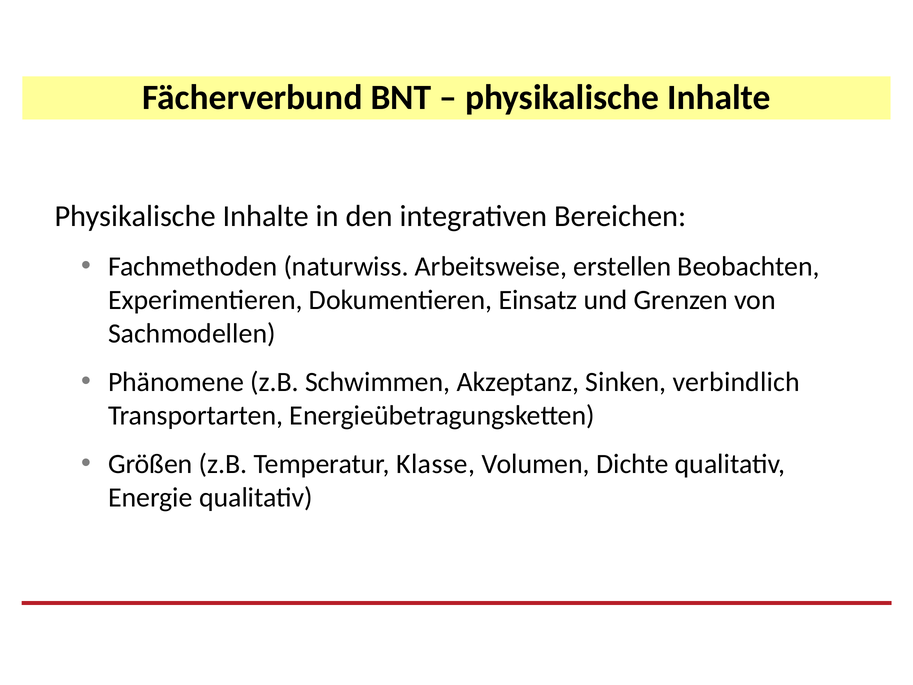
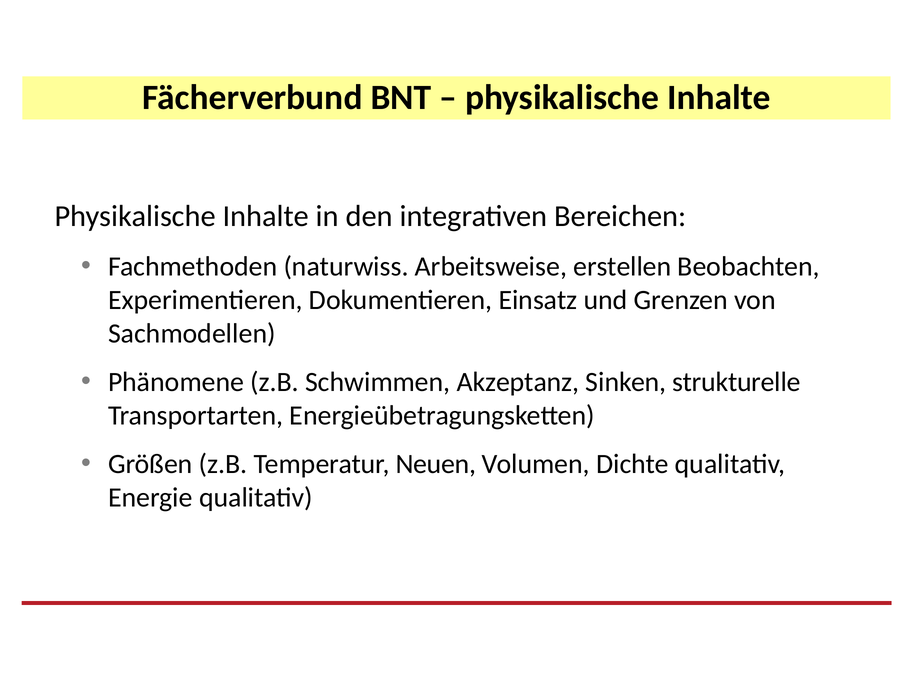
verbindlich: verbindlich -> strukturelle (736, 382)
Klasse: Klasse -> Neuen (436, 464)
